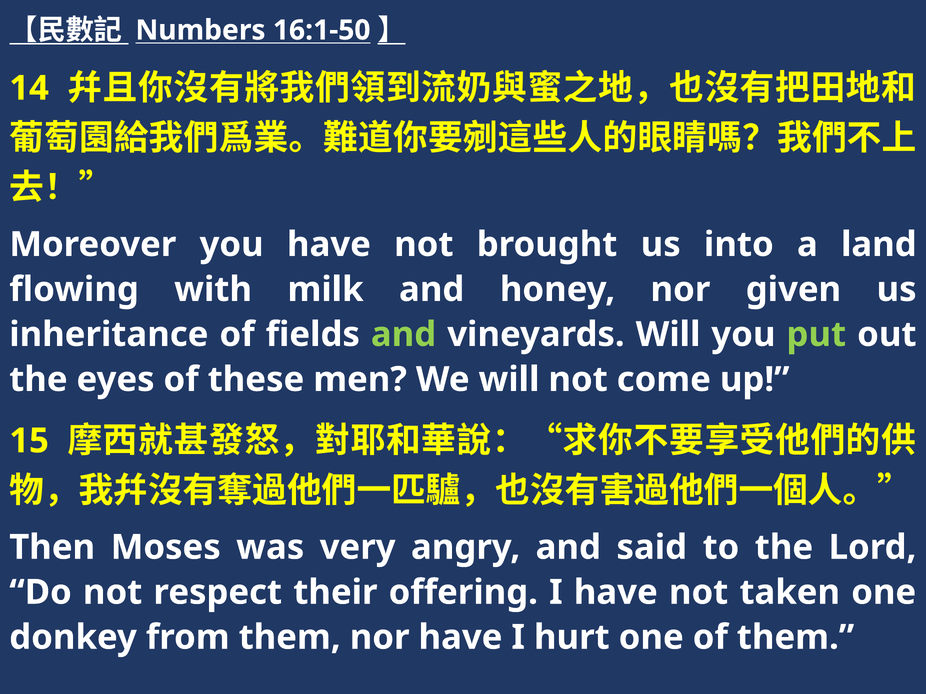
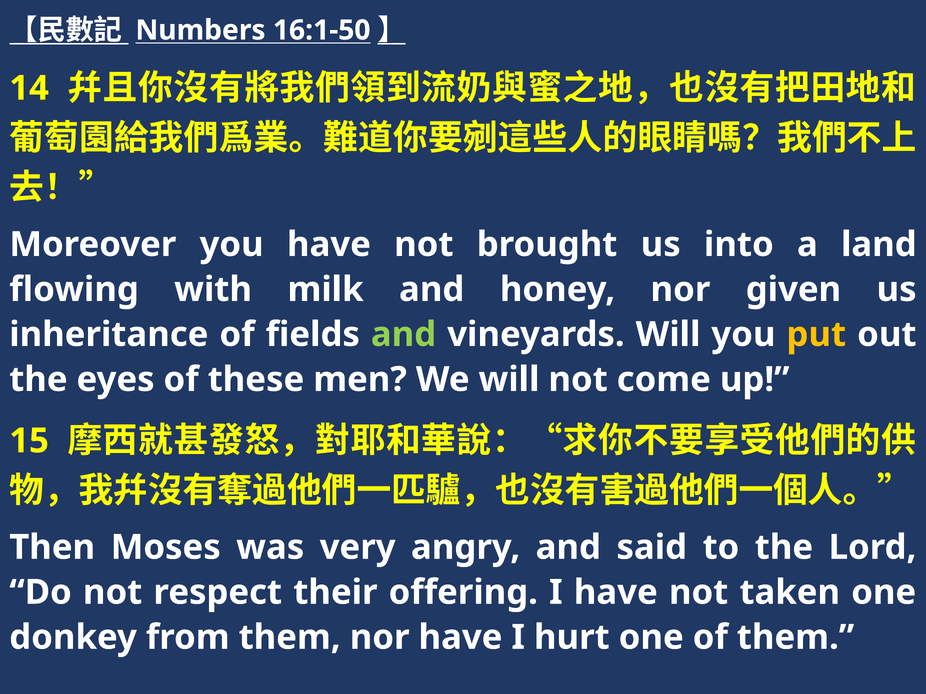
put colour: light green -> yellow (816, 335)
